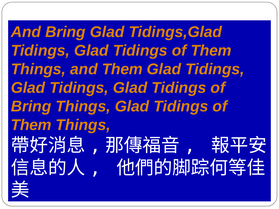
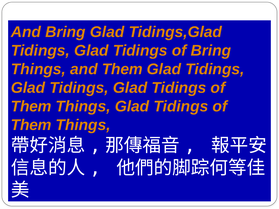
Them: Them -> Bring (211, 51)
Bring: Bring -> Them (31, 107)
